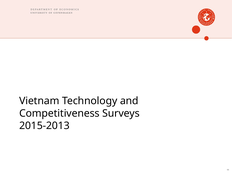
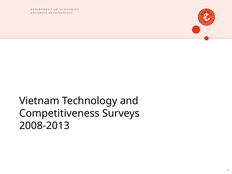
2015-2013: 2015-2013 -> 2008-2013 (44, 126)
